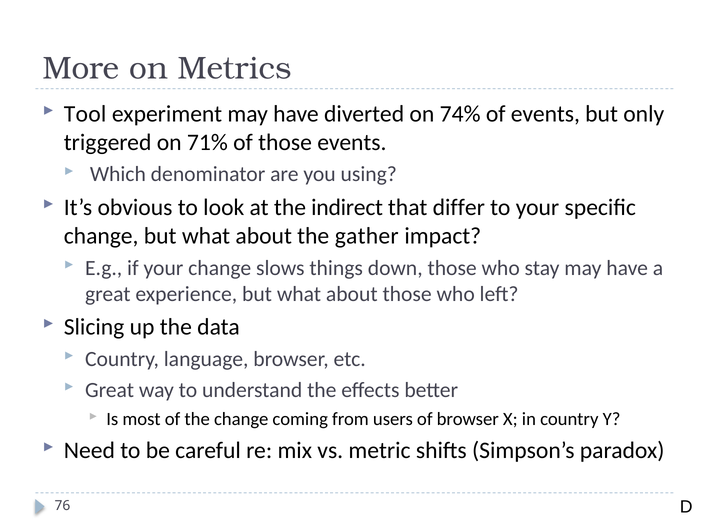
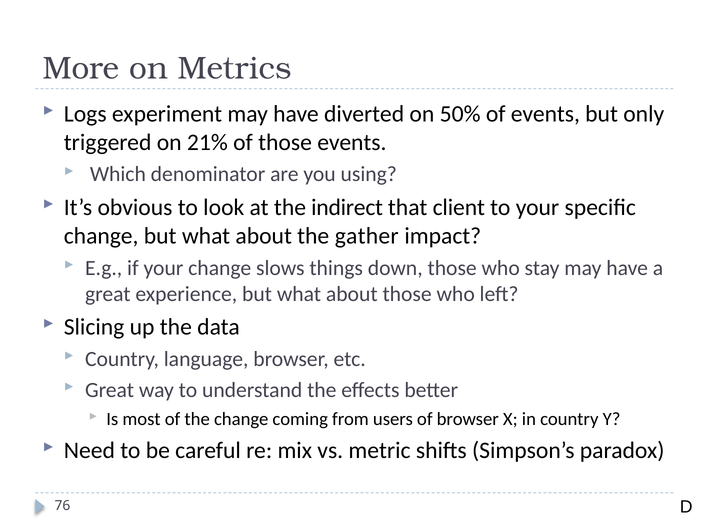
Tool: Tool -> Logs (85, 114)
74%: 74% -> 50% (460, 114)
71%: 71% -> 21% (207, 142)
differ: differ -> client (459, 207)
